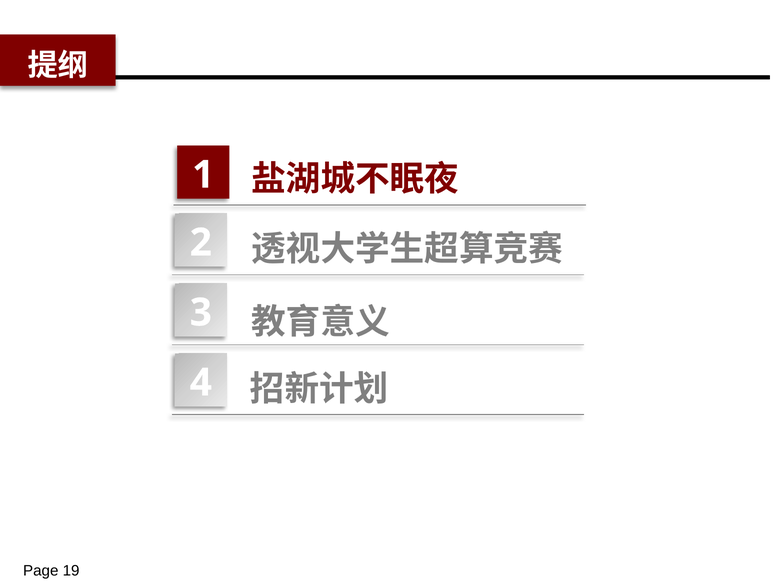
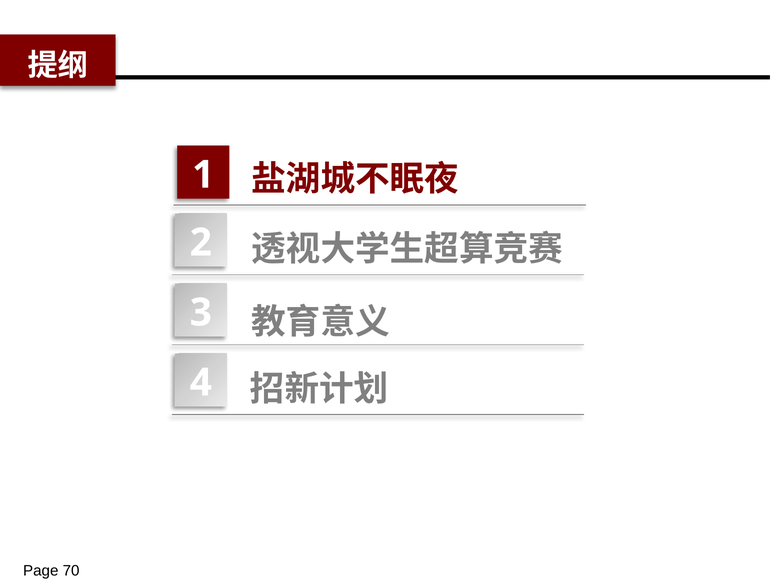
19: 19 -> 70 (71, 571)
